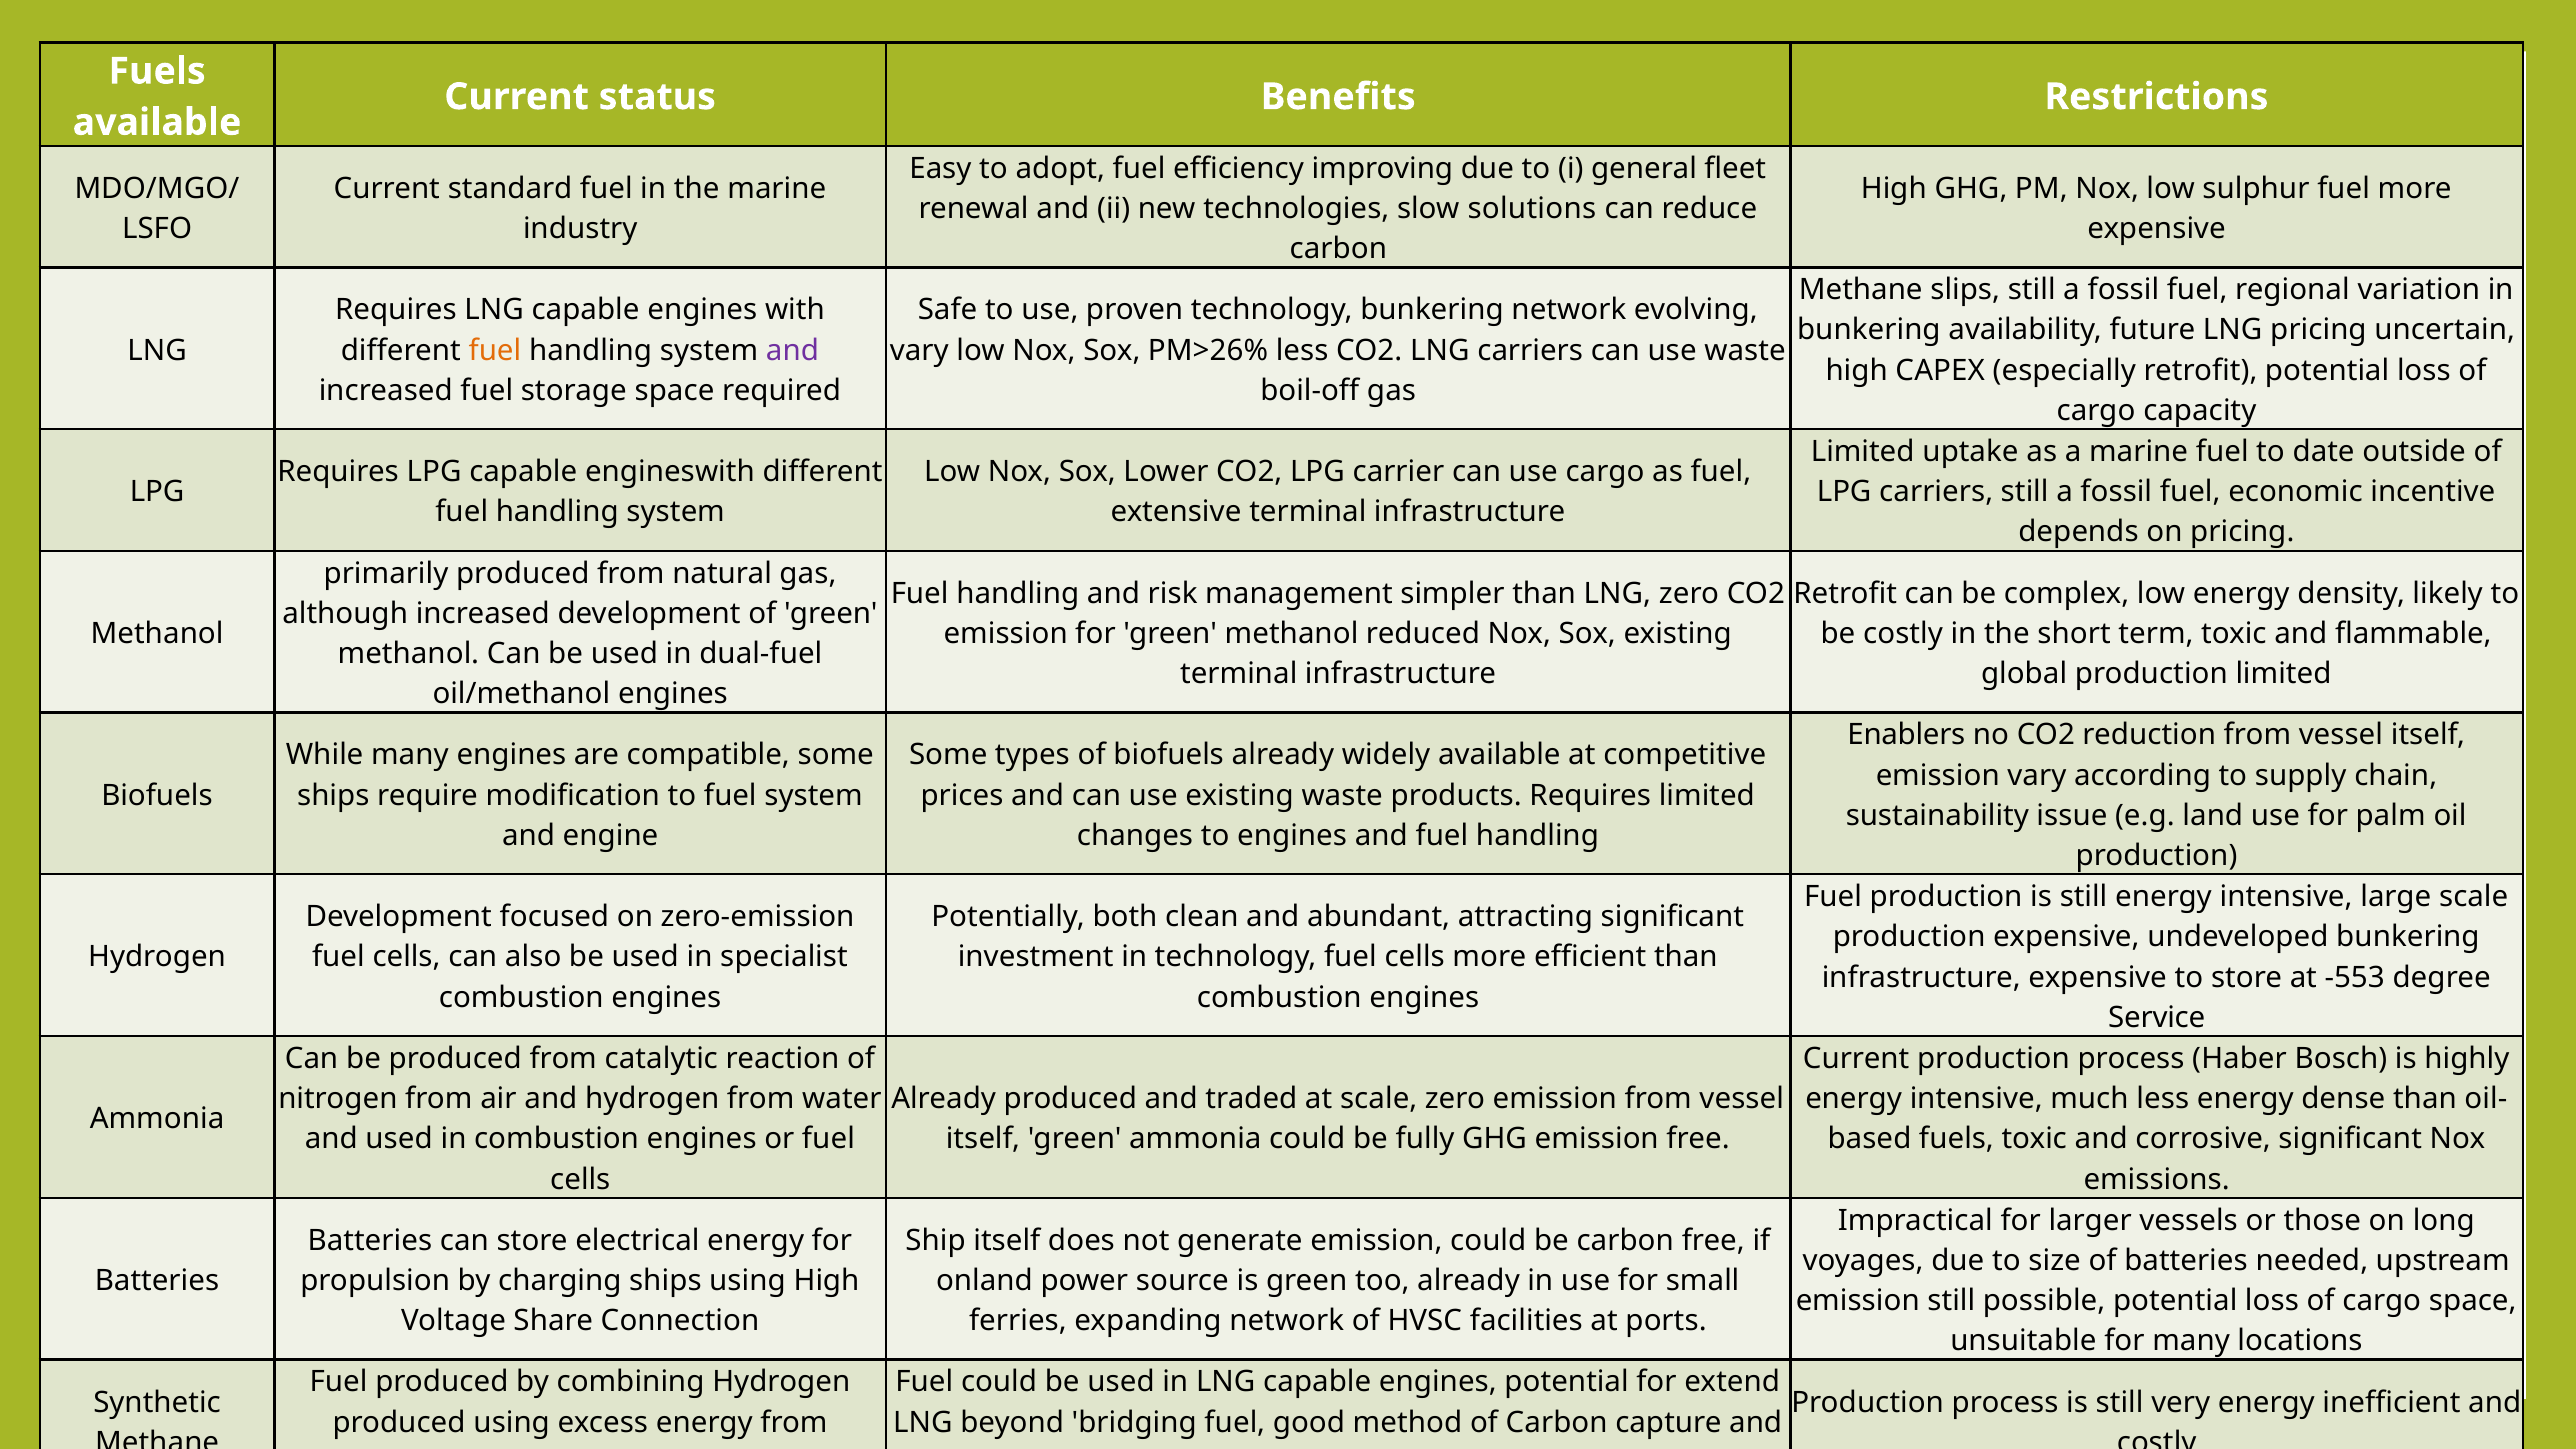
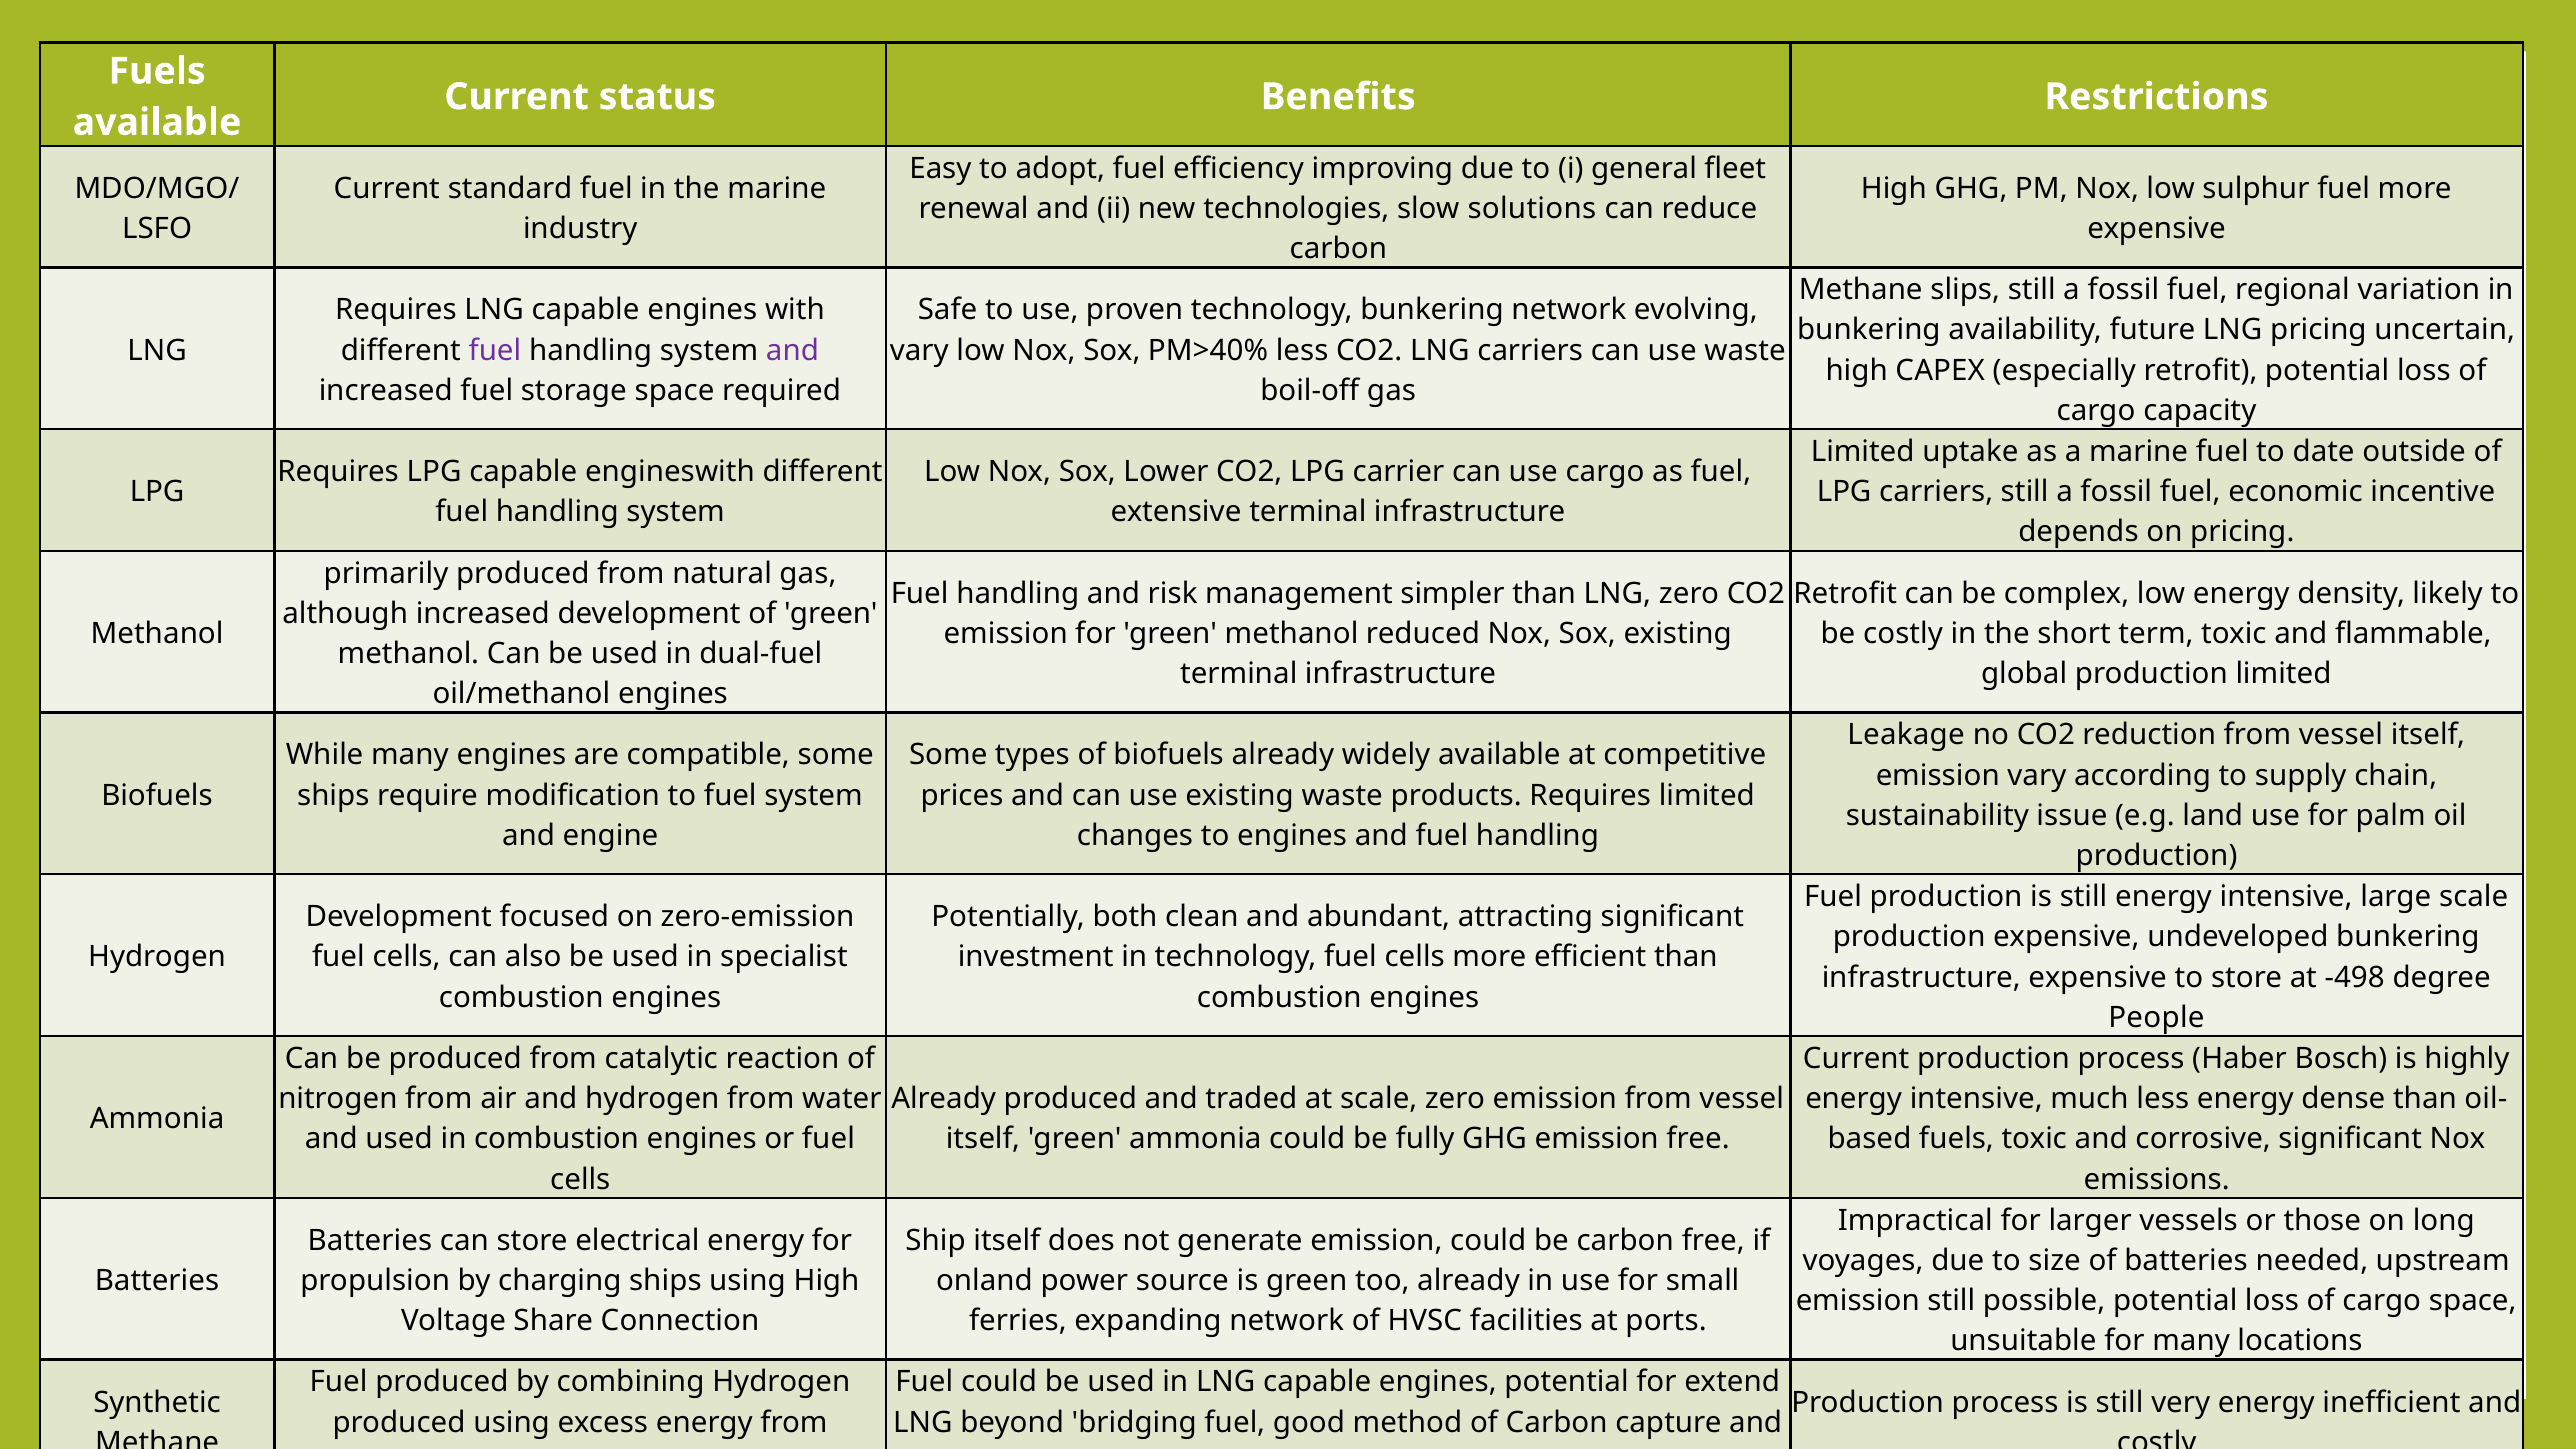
fuel colour: orange -> purple (495, 350)
PM>26%: PM>26% -> PM>40% (1208, 350)
Enablers: Enablers -> Leakage (1906, 735)
-553: -553 -> -498 (2355, 977)
Service: Service -> People (2156, 1018)
